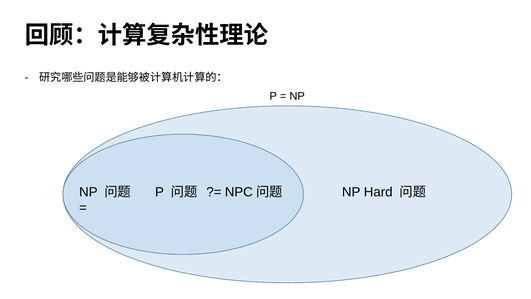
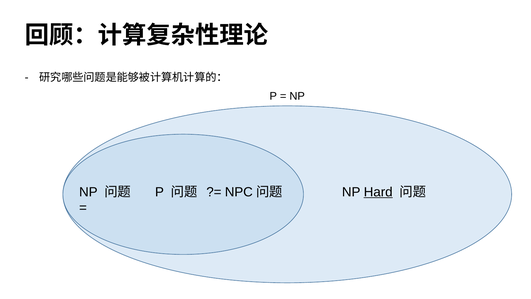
Hard underline: none -> present (378, 192)
